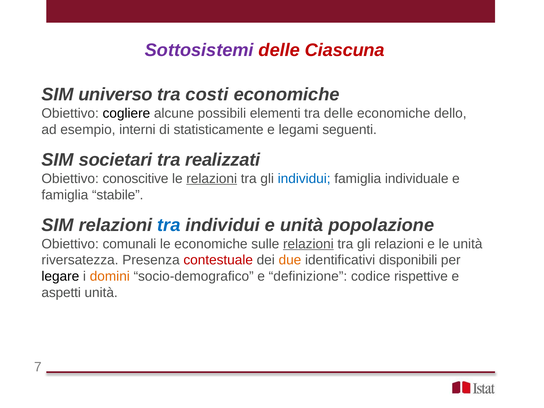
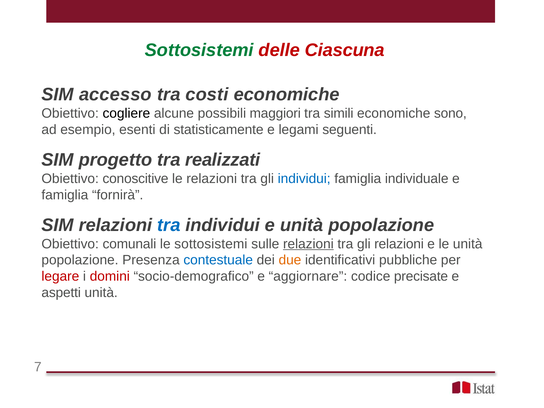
Sottosistemi colour: purple -> green (199, 50)
universo: universo -> accesso (115, 95)
elementi: elementi -> maggiori (275, 113)
tra delle: delle -> simili (339, 113)
dello: dello -> sono (450, 113)
interni: interni -> esenti (137, 130)
societari: societari -> progetto (115, 160)
relazioni underline: present -> none (212, 179)
stabile: stabile -> fornirà (118, 195)
le economiche: economiche -> sottosistemi (211, 244)
riversatezza: riversatezza -> popolazione (80, 260)
contestuale colour: red -> blue (218, 260)
disponibili: disponibili -> pubbliche (408, 260)
legare colour: black -> red (60, 276)
domini colour: orange -> red (110, 276)
definizione: definizione -> aggiornare (308, 276)
rispettive: rispettive -> precisate (421, 276)
